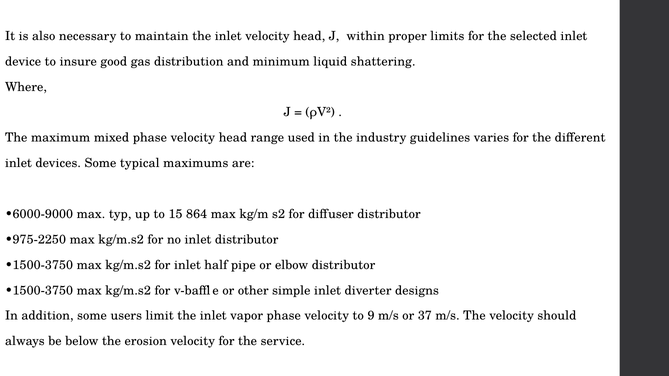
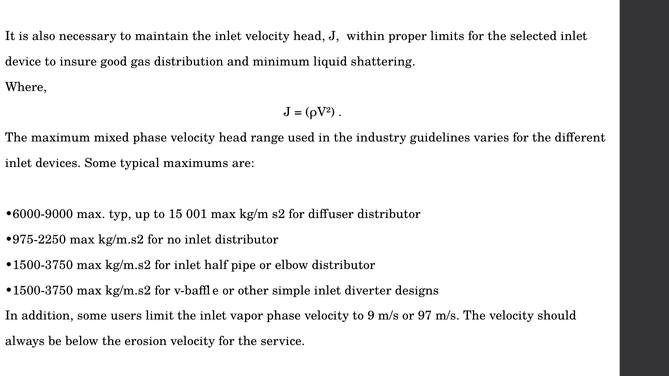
864: 864 -> 001 (197, 214)
37: 37 -> 97 (425, 316)
